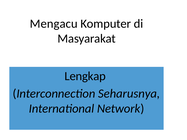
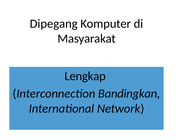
Mengacu: Mengacu -> Dipegang (54, 24)
Seharusnya: Seharusnya -> Bandingkan (129, 94)
